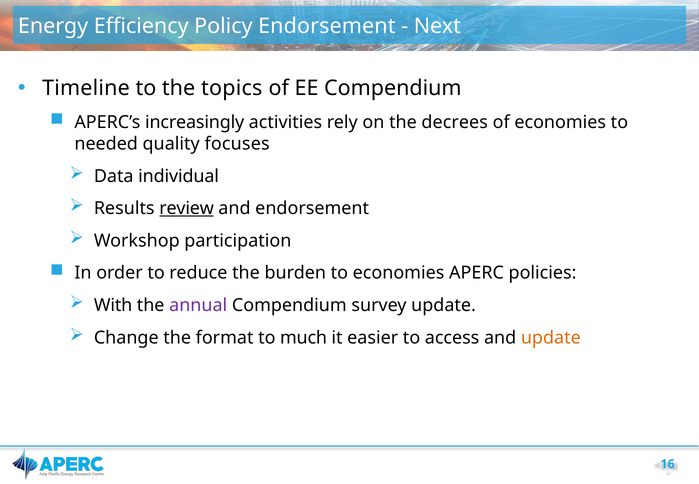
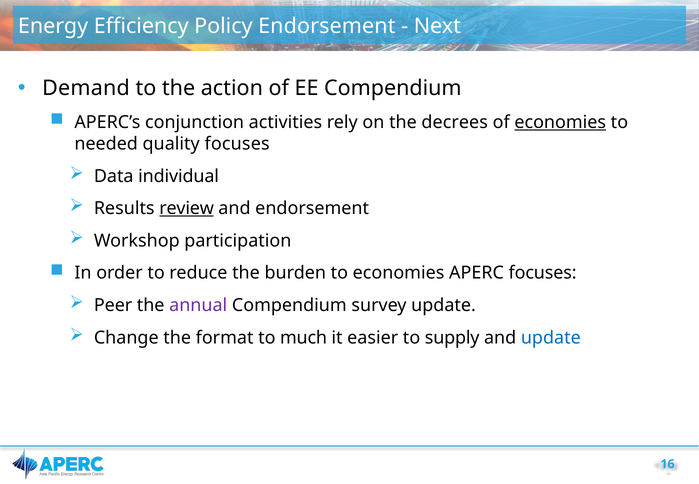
Timeline: Timeline -> Demand (86, 88)
topics: topics -> action (232, 88)
increasingly: increasingly -> conjunction (195, 122)
economies underline: none -> present (560, 122)
APERC policies: policies -> focuses (543, 273)
With: With -> Peer (113, 305)
access: access -> supply (452, 338)
update colour: orange -> blue (551, 338)
